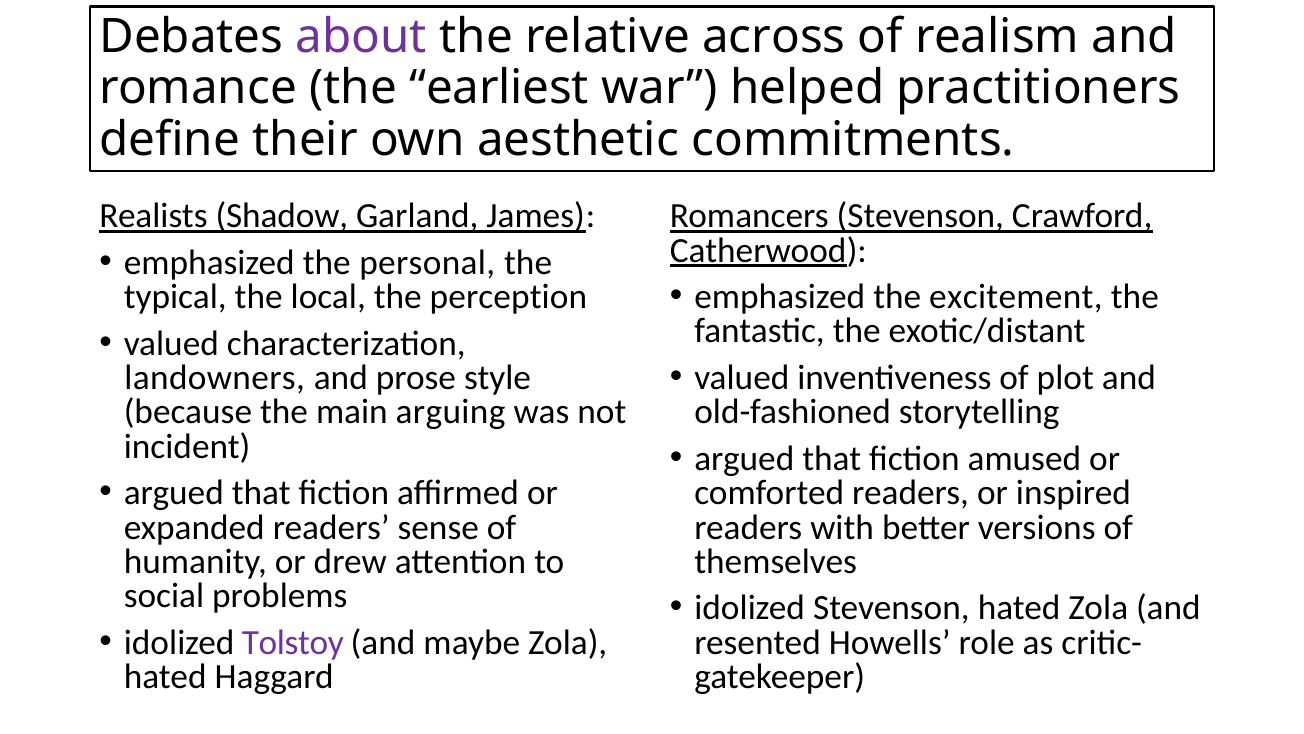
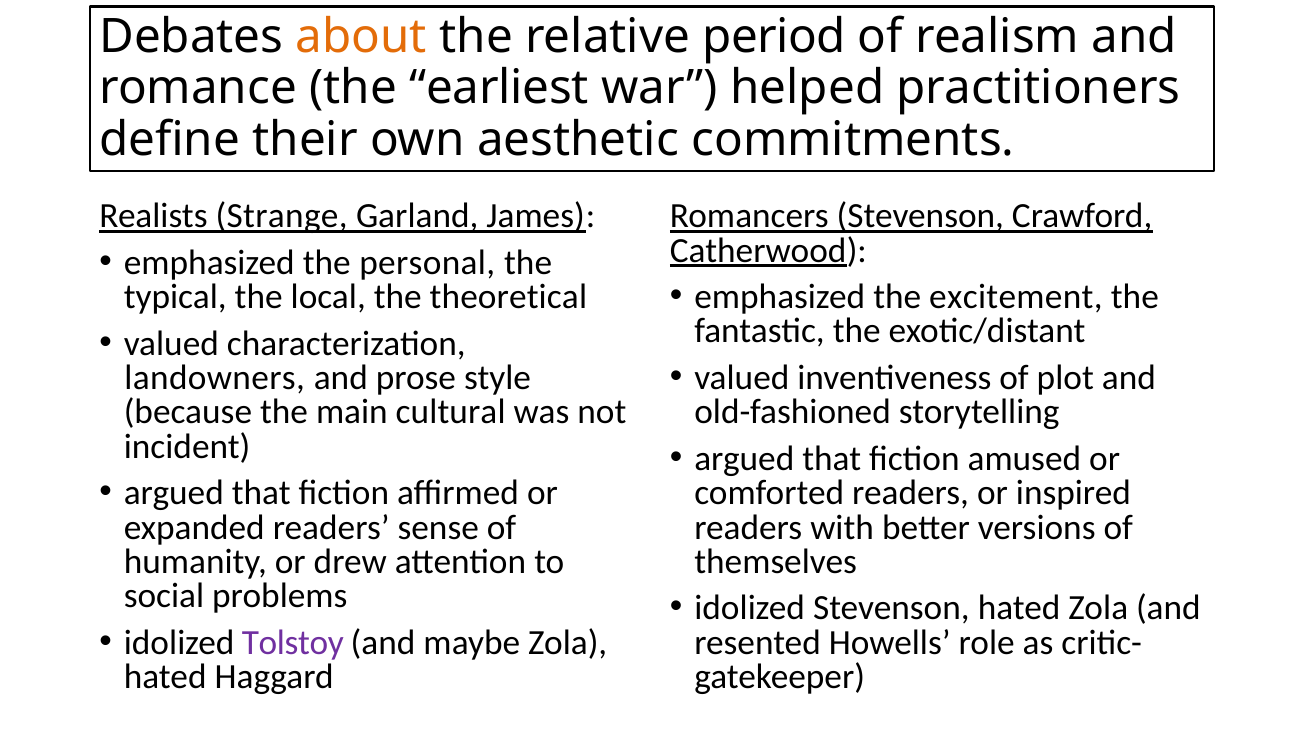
about colour: purple -> orange (362, 37)
across: across -> period (774, 37)
Shadow: Shadow -> Strange (282, 216)
perception: perception -> theoretical (508, 297)
arguing: arguing -> cultural (451, 412)
